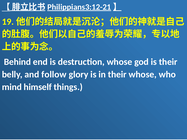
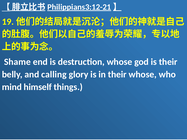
Behind: Behind -> Shame (17, 62)
follow: follow -> calling (54, 75)
